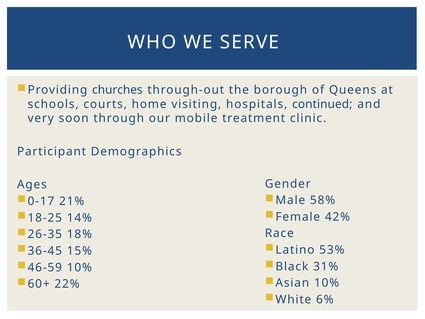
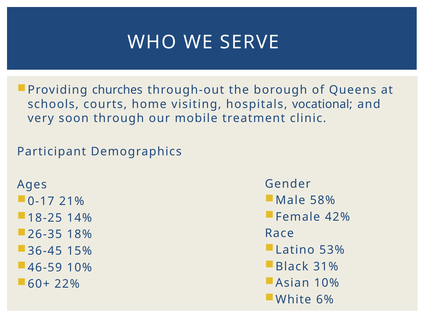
continued: continued -> vocational (322, 104)
